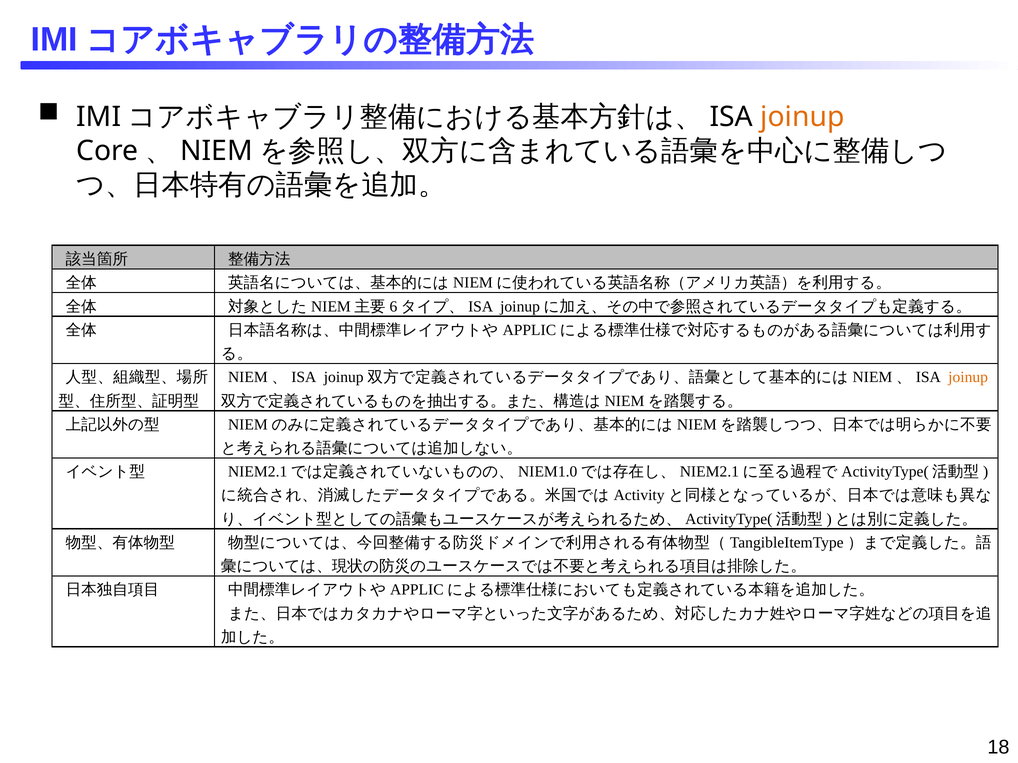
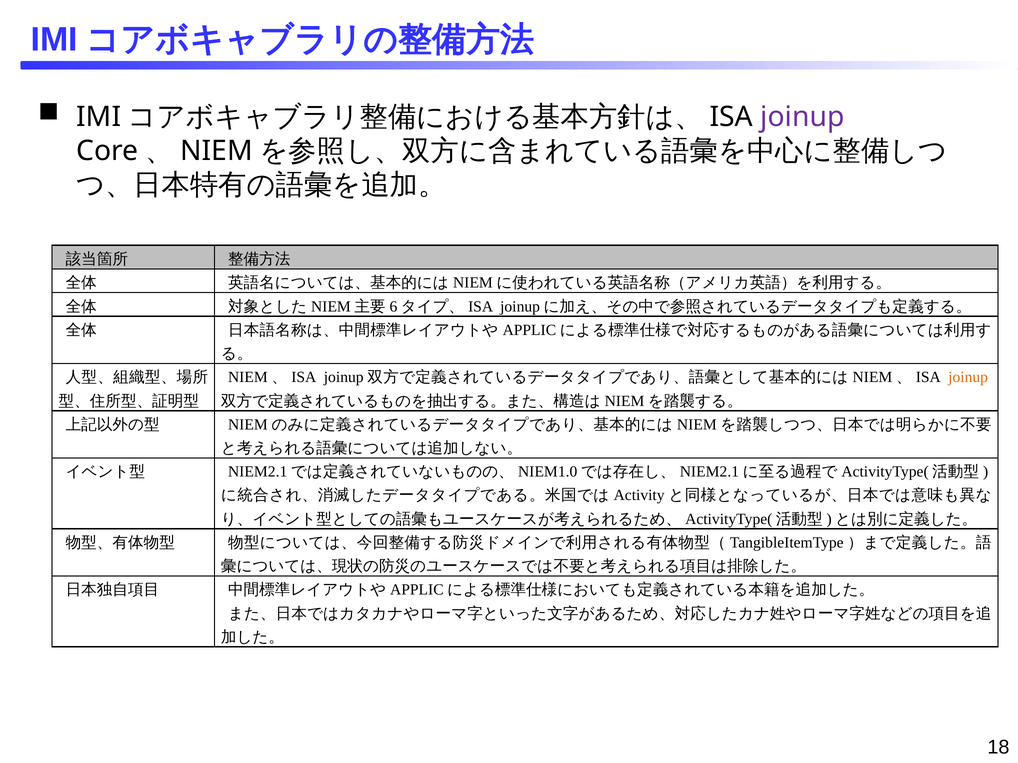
joinup colour: orange -> purple (803, 117)
